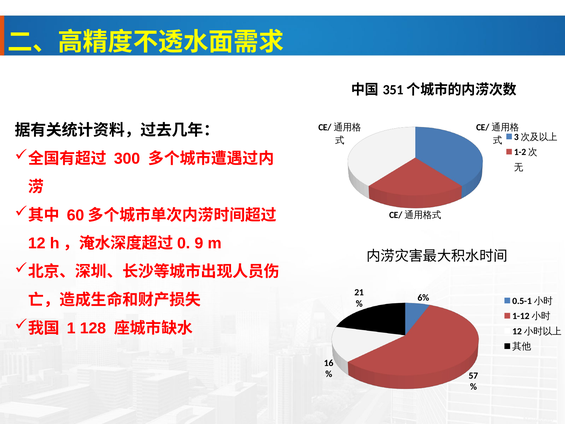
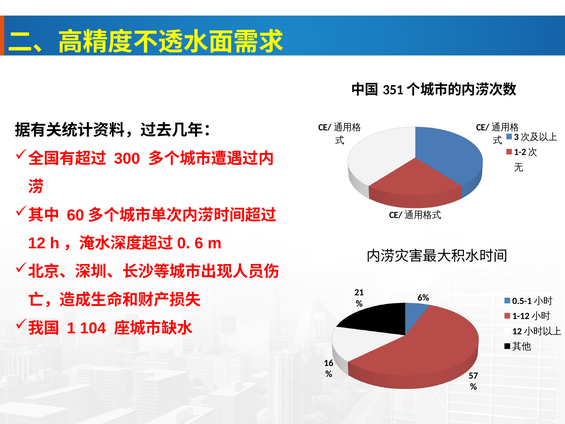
9: 9 -> 6 (199, 243)
128: 128 -> 104 (93, 328)
